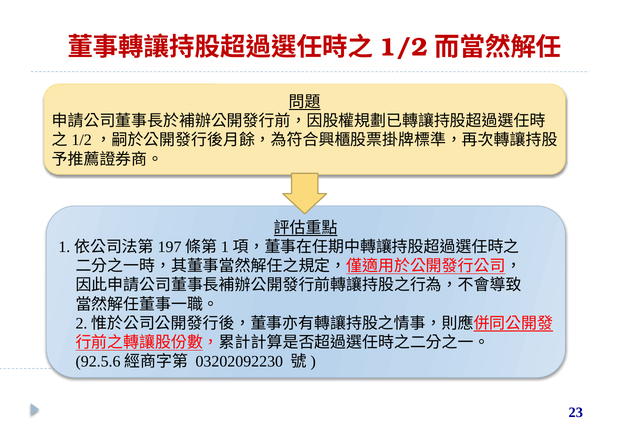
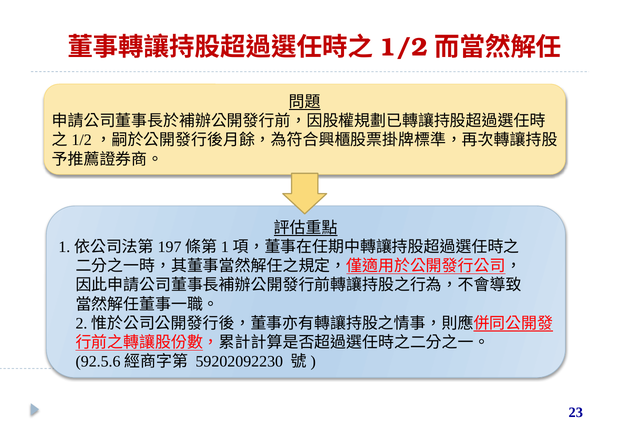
03202092230: 03202092230 -> 59202092230 (239, 361)
